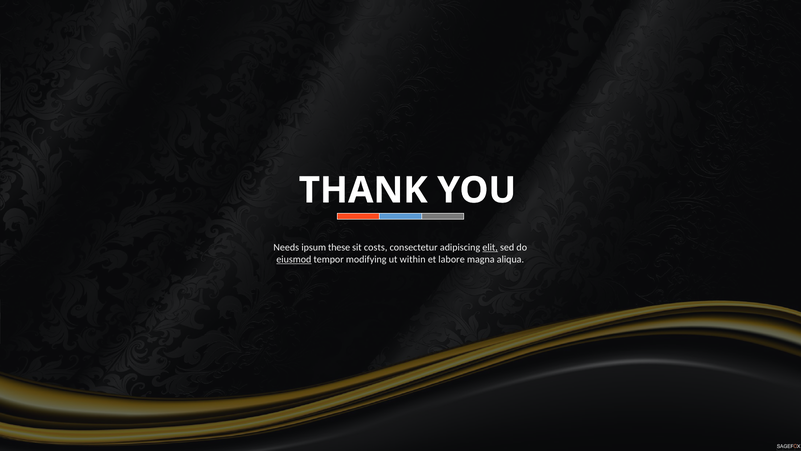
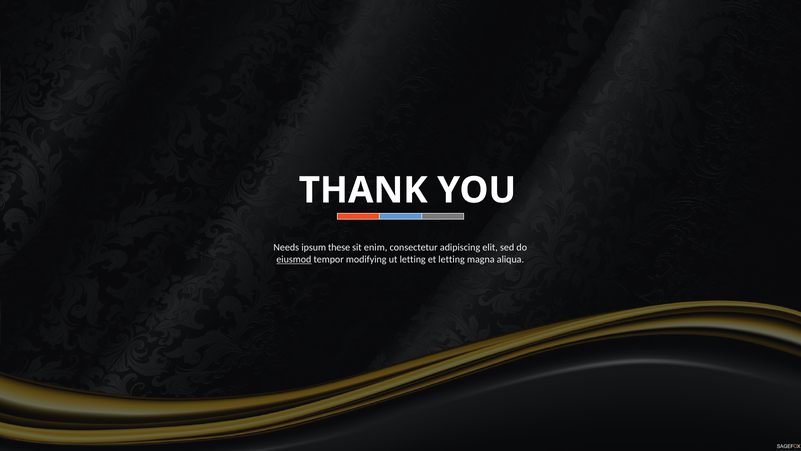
costs: costs -> enim (376, 247)
elit underline: present -> none (490, 247)
ut within: within -> letting (413, 259)
et labore: labore -> letting (452, 259)
